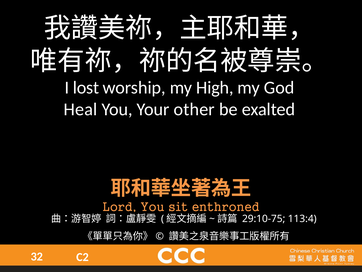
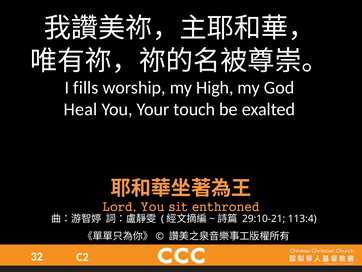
lost: lost -> fills (86, 88)
other: other -> touch (194, 109)
29:10-75: 29:10-75 -> 29:10-21 (264, 218)
